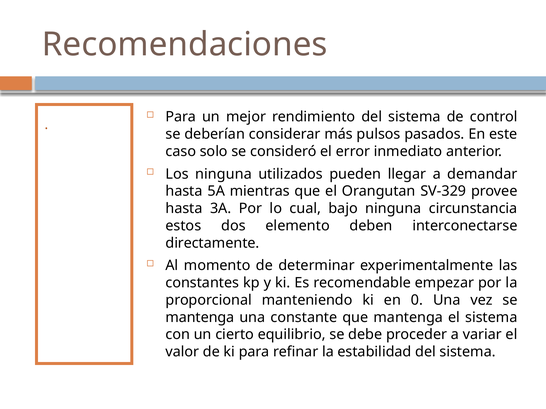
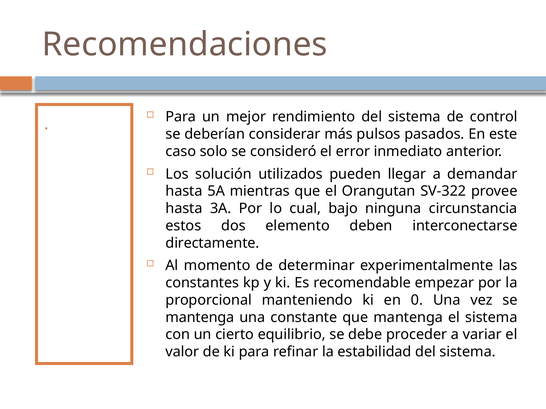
Los ninguna: ninguna -> solución (224, 174)
SV-329: SV-329 -> SV-322 (443, 191)
